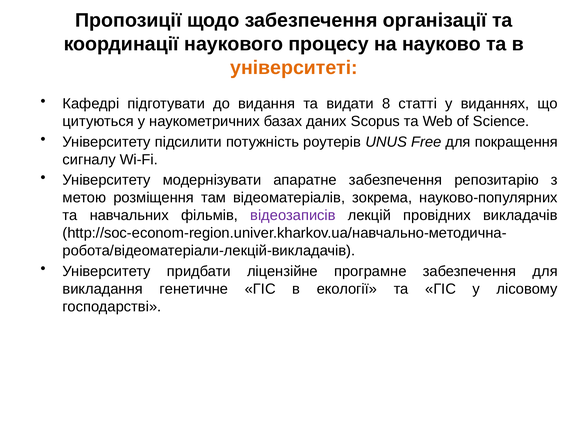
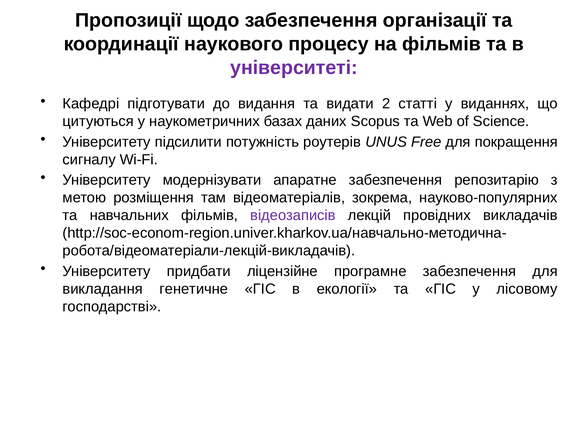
на науково: науково -> фільмів (441, 44)
університеті colour: orange -> purple (294, 68)
8: 8 -> 2 (386, 104)
